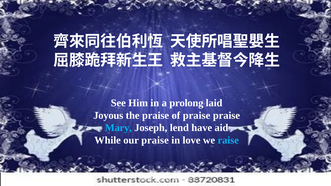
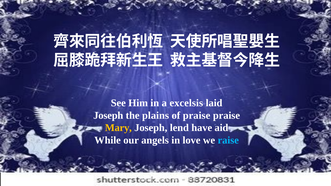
prolong: prolong -> excelsis (186, 103)
Joyous: Joyous -> Joseph (108, 116)
the praise: praise -> plains (156, 116)
Mary colour: light blue -> yellow (118, 128)
our praise: praise -> angels (155, 140)
